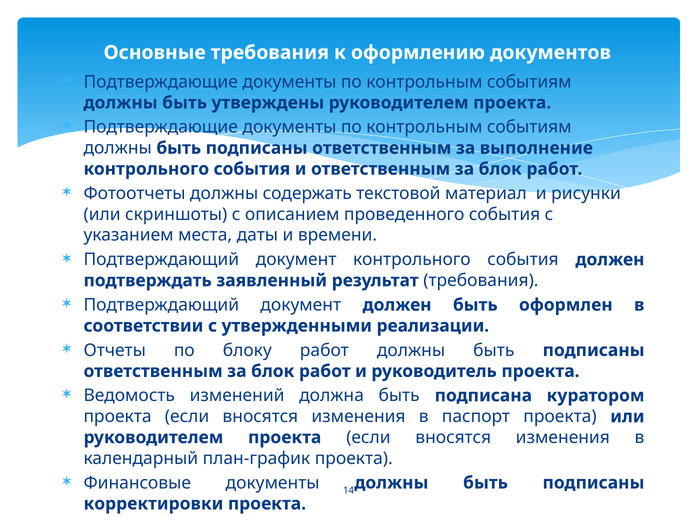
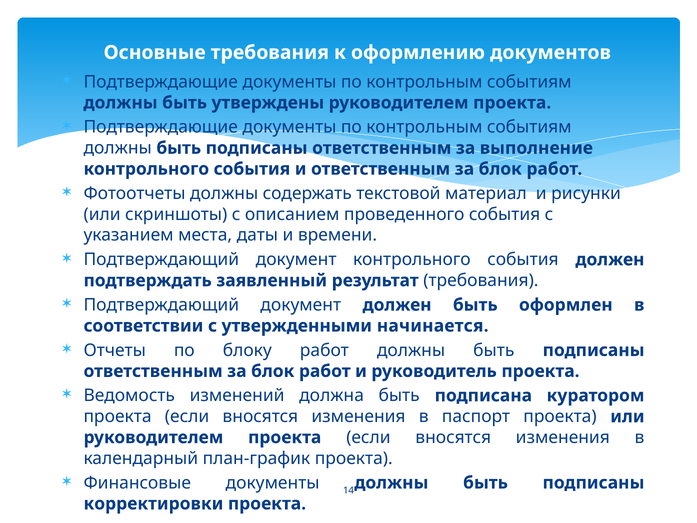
реализации: реализации -> начинается (433, 326)
